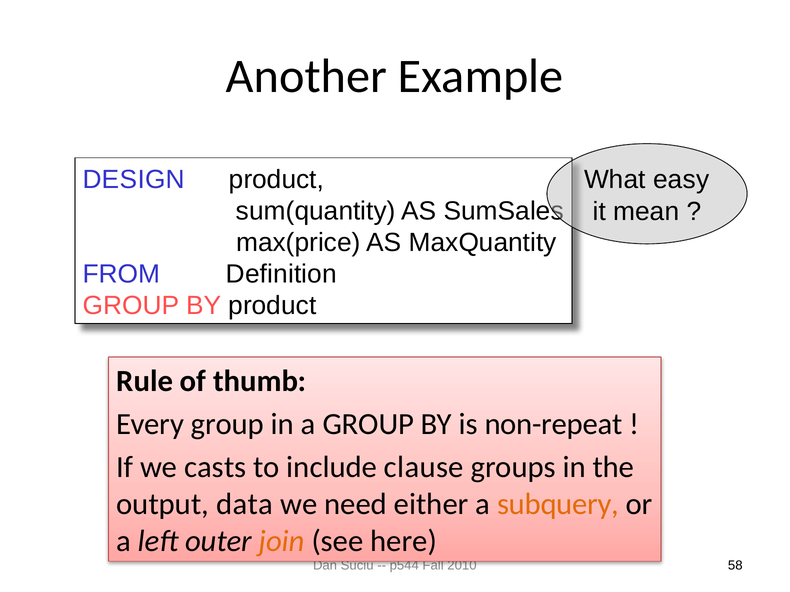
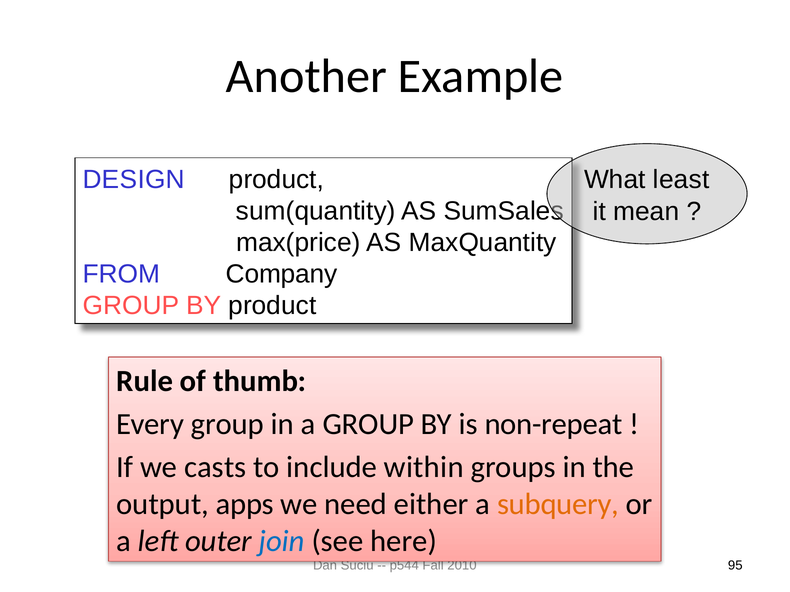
easy: easy -> least (681, 180)
Definition: Definition -> Company (282, 274)
clause: clause -> within (424, 468)
data: data -> apps (245, 505)
join colour: orange -> blue (282, 541)
58: 58 -> 95 (735, 566)
